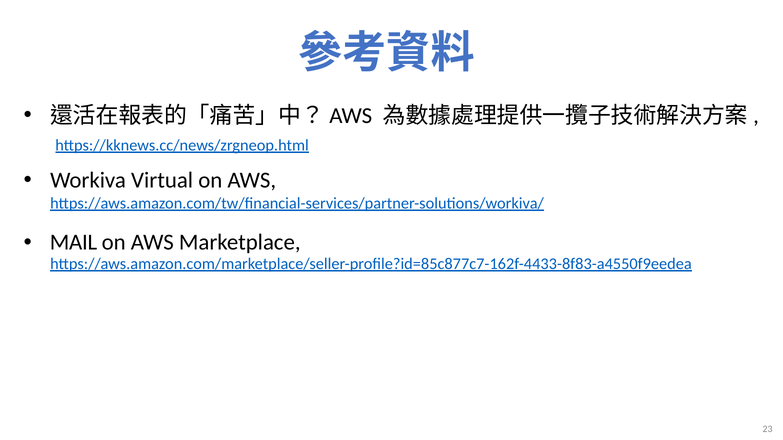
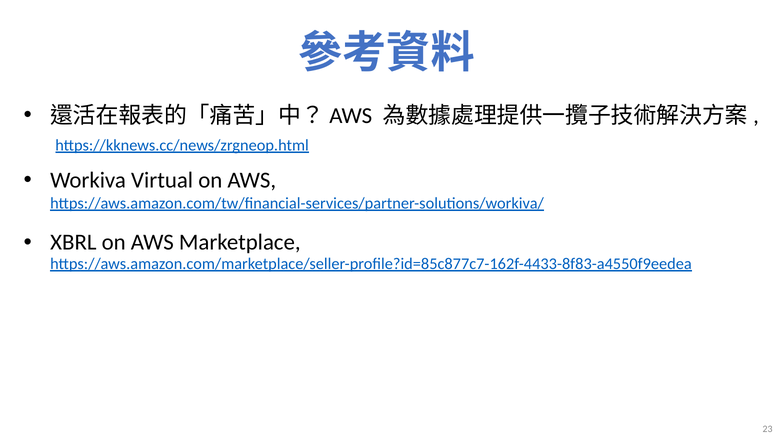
MAIL: MAIL -> XBRL (73, 243)
